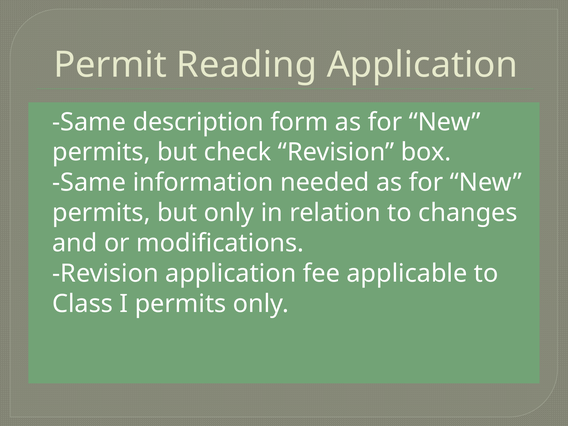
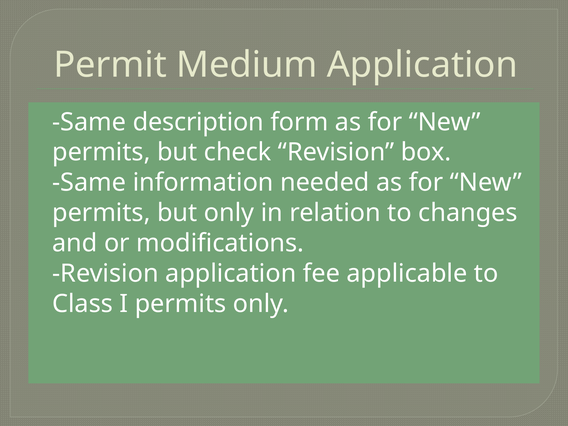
Reading: Reading -> Medium (247, 65)
